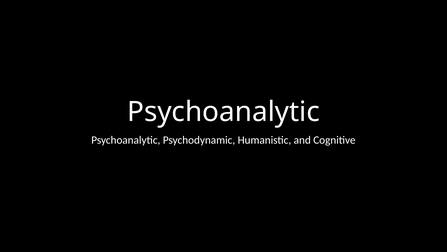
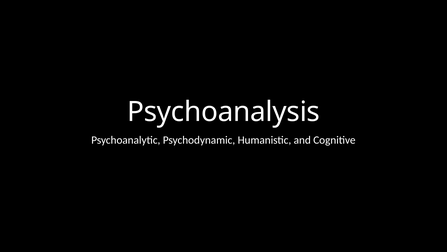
Psychoanalytic: Psychoanalytic -> Psychoanalysis (224, 112)
